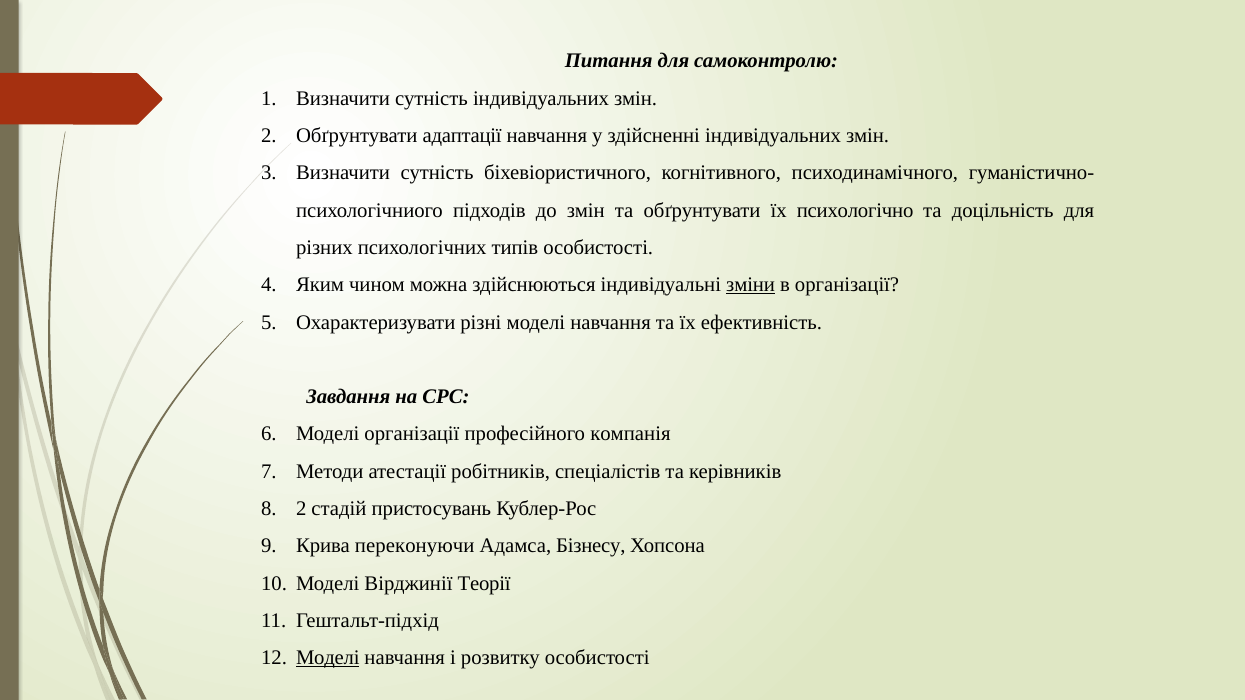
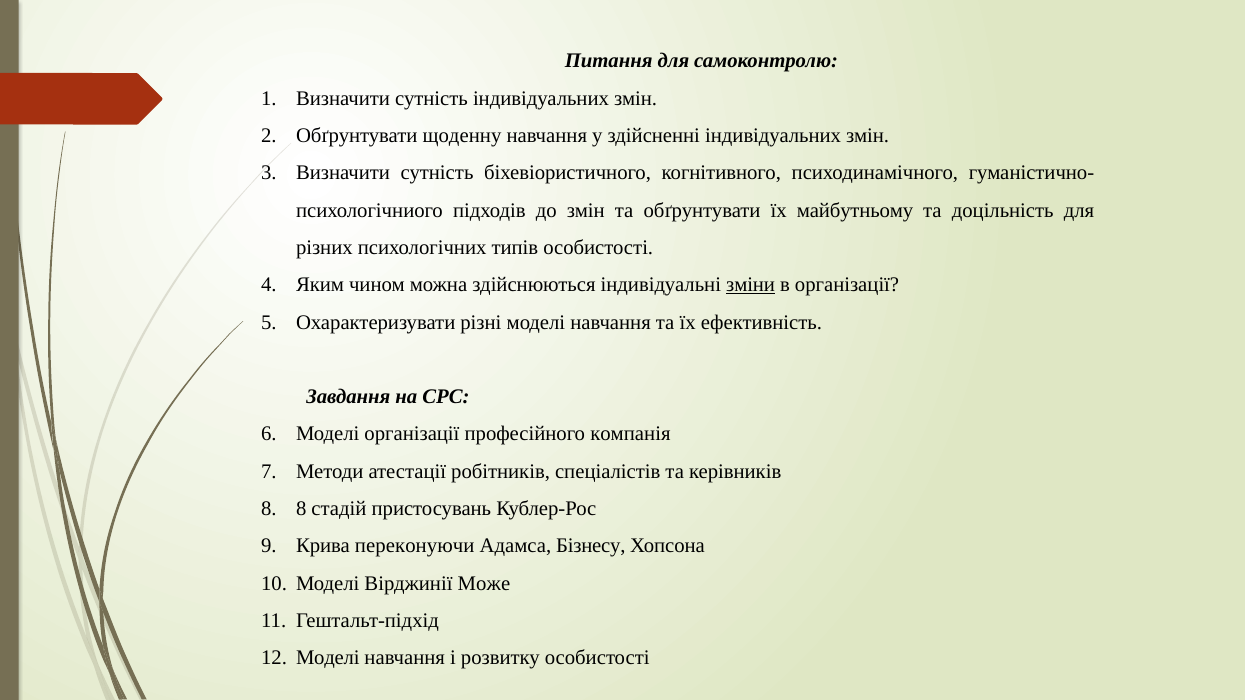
адаптації: адаптації -> щоденну (462, 136)
психологічно: психологічно -> майбутньому (855, 210)
2: 2 -> 8 (301, 509)
Теорії: Теорії -> Може (484, 584)
Моделі underline: present -> none (328, 658)
